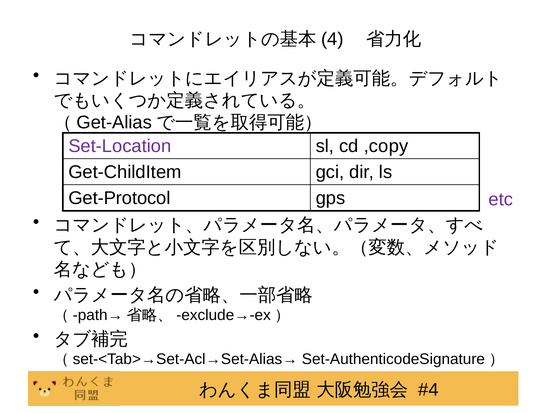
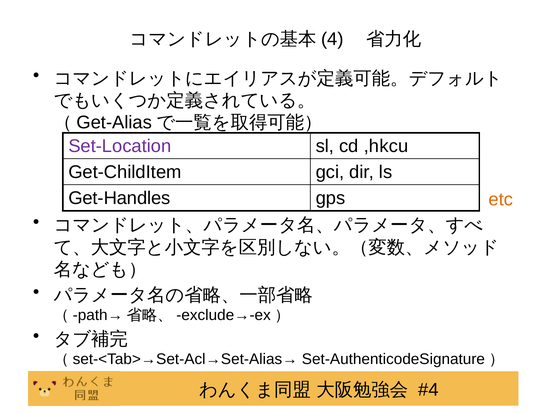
,copy: ,copy -> ,hkcu (386, 146)
Get-Protocol: Get-Protocol -> Get-Handles (119, 198)
etc colour: purple -> orange (501, 200)
